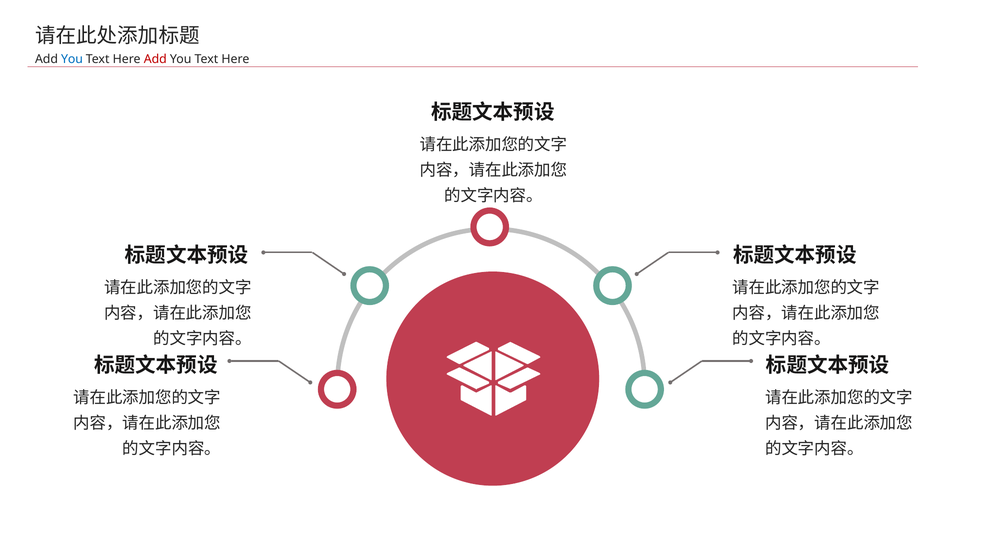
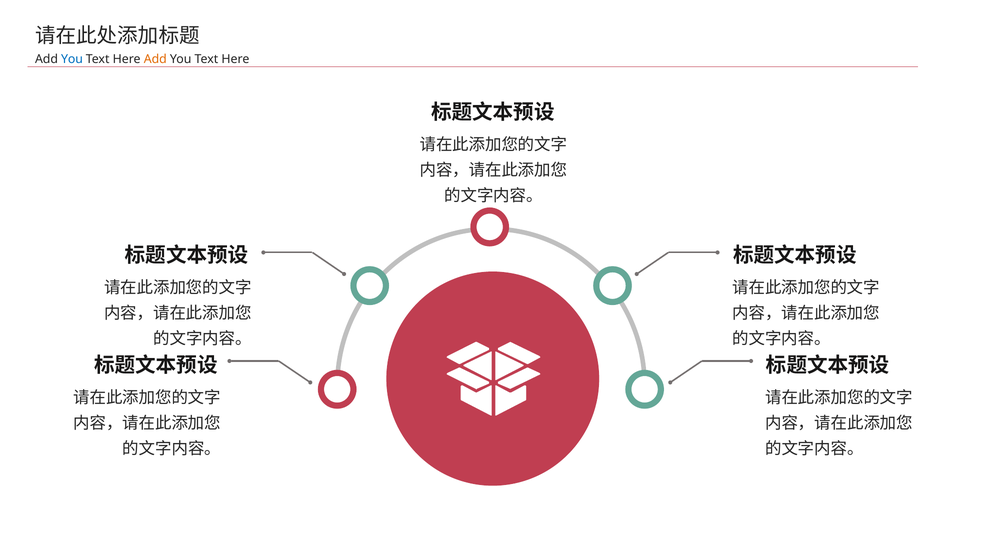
Add colour: red -> orange (155, 59)
